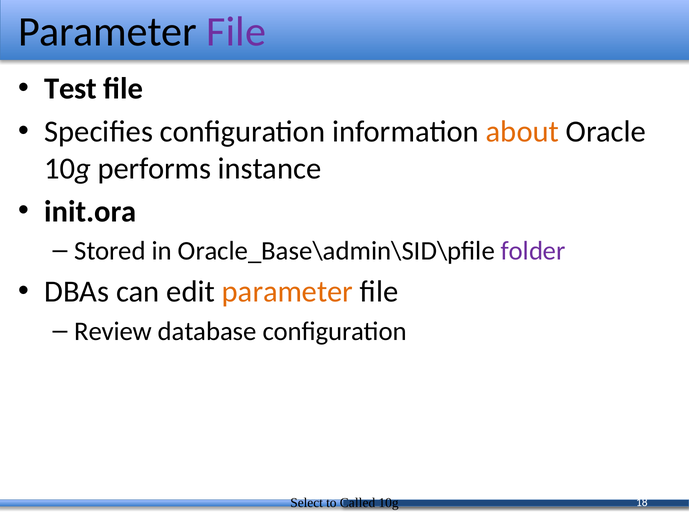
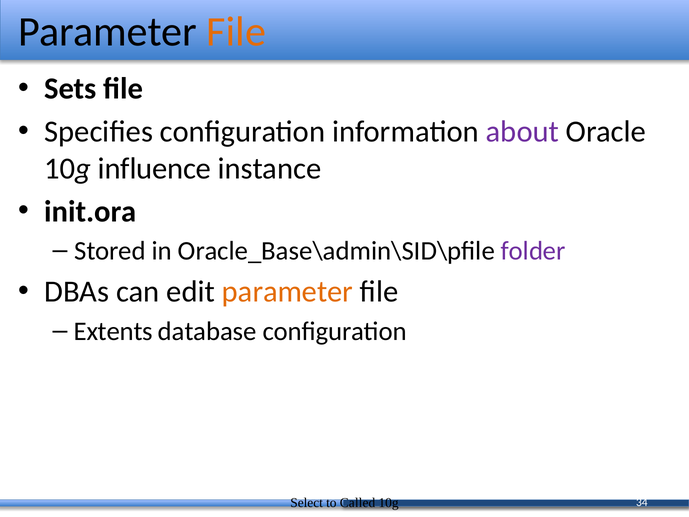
File colour: purple -> orange (236, 32)
Test: Test -> Sets (70, 89)
about colour: orange -> purple (522, 132)
performs: performs -> influence (154, 168)
Review: Review -> Extents (113, 331)
18: 18 -> 34 (642, 502)
